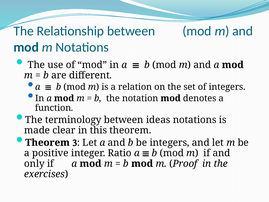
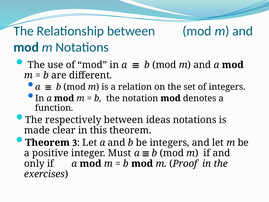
terminology: terminology -> respectively (73, 120)
Ratio: Ratio -> Must (120, 153)
